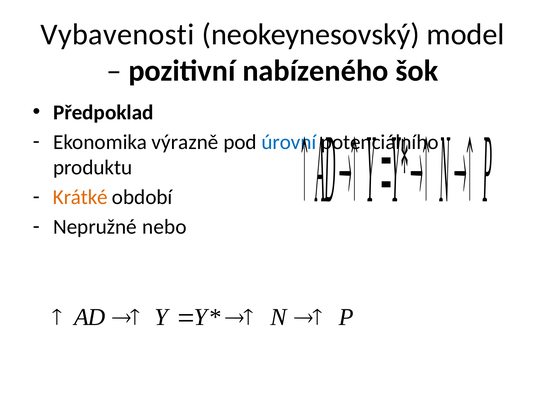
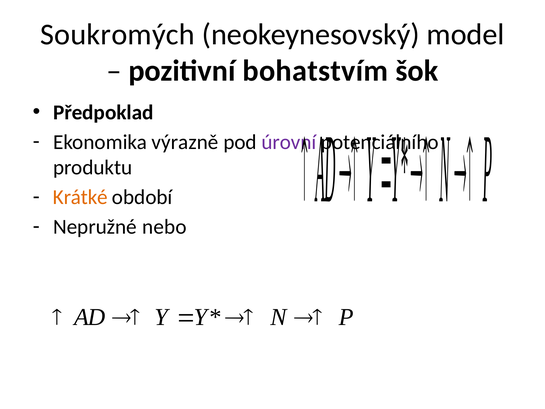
Vybavenosti: Vybavenosti -> Soukromých (117, 34)
nabízeného: nabízeného -> bohatstvím (315, 71)
úrovní colour: blue -> purple (289, 142)
